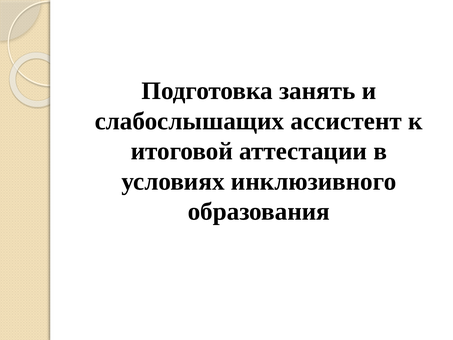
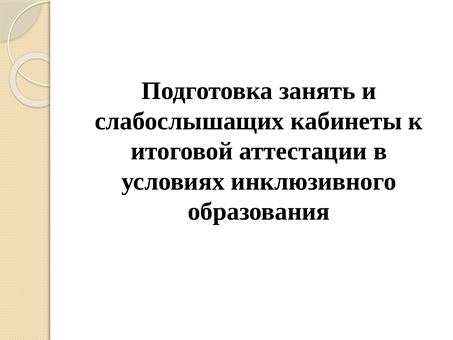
ассистент: ассистент -> кабинеты (346, 121)
